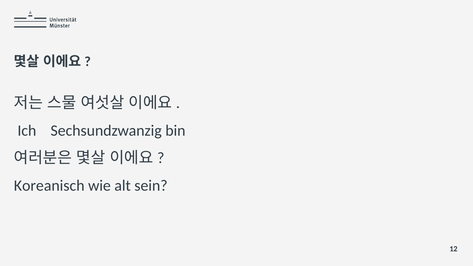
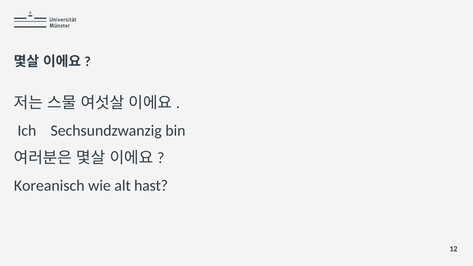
sein: sein -> hast (151, 186)
